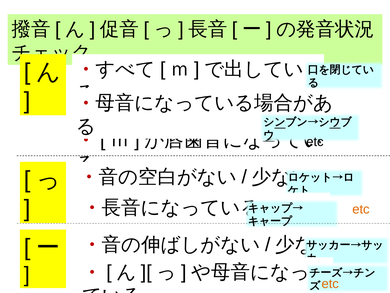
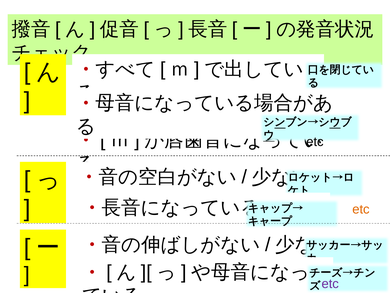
etc colour: orange -> purple (330, 283)
